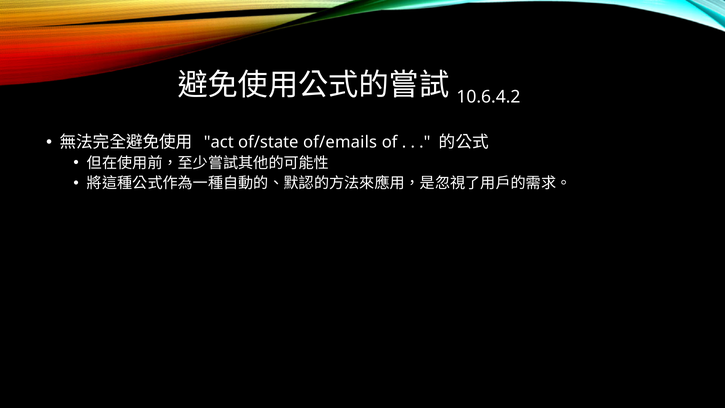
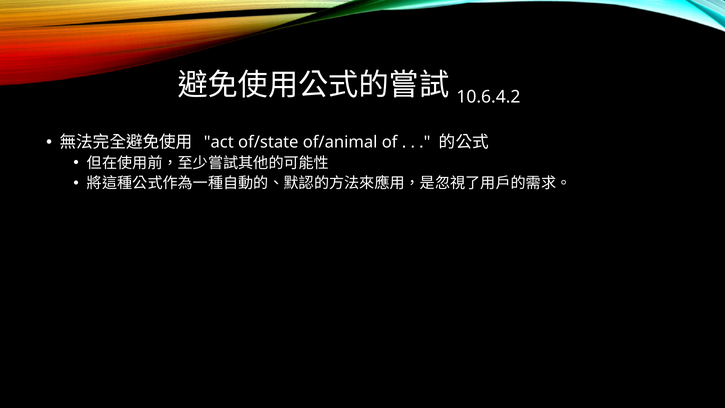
of/emails: of/emails -> of/animal (340, 142)
